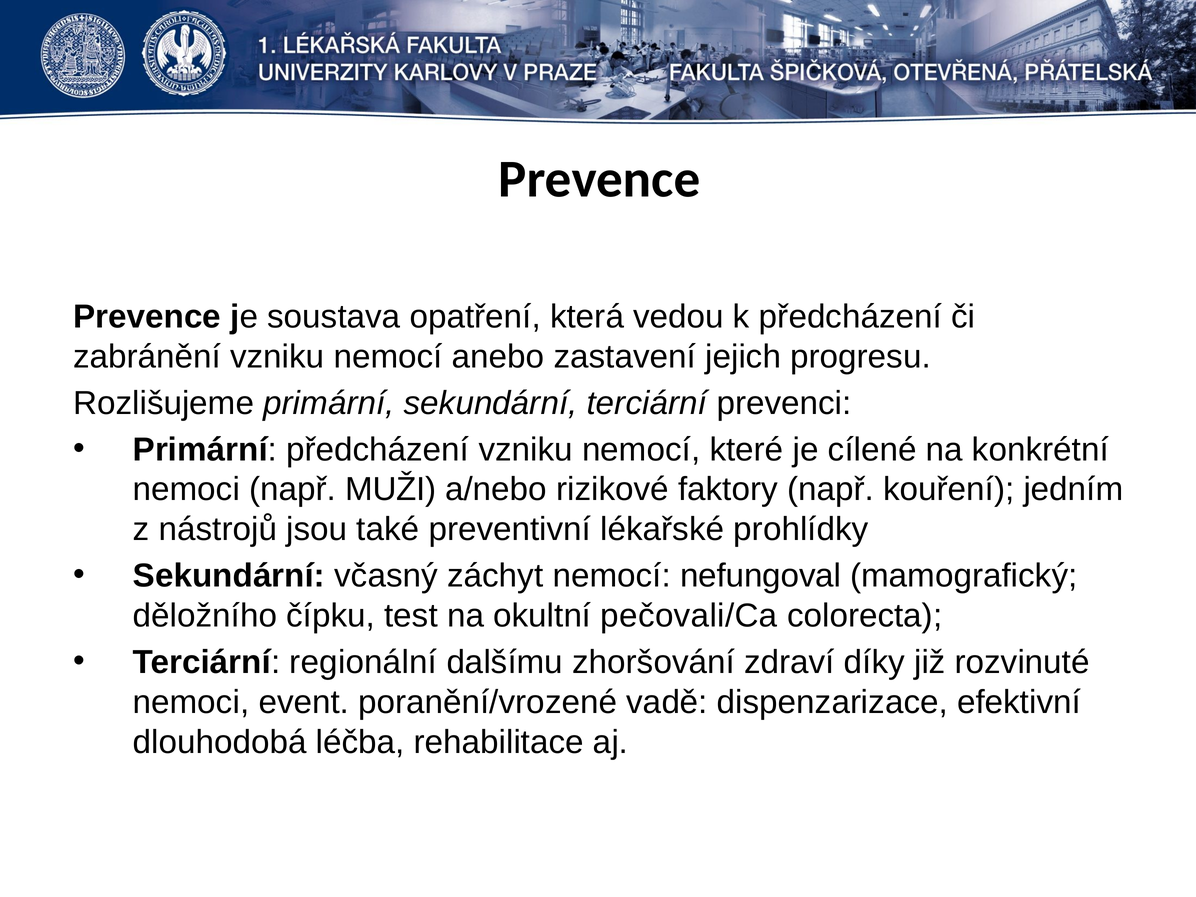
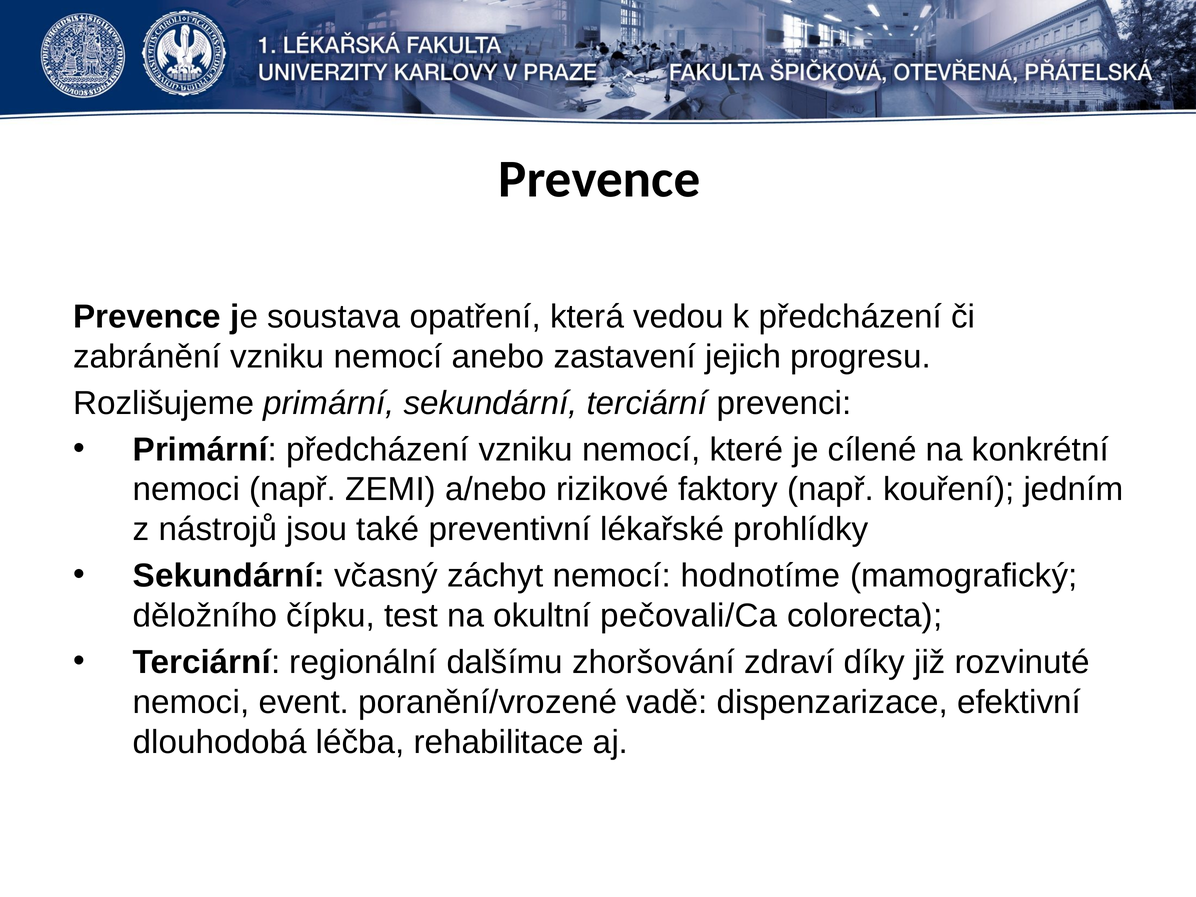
MUŽI: MUŽI -> ZEMI (391, 489)
nefungoval: nefungoval -> hodnotíme (760, 576)
